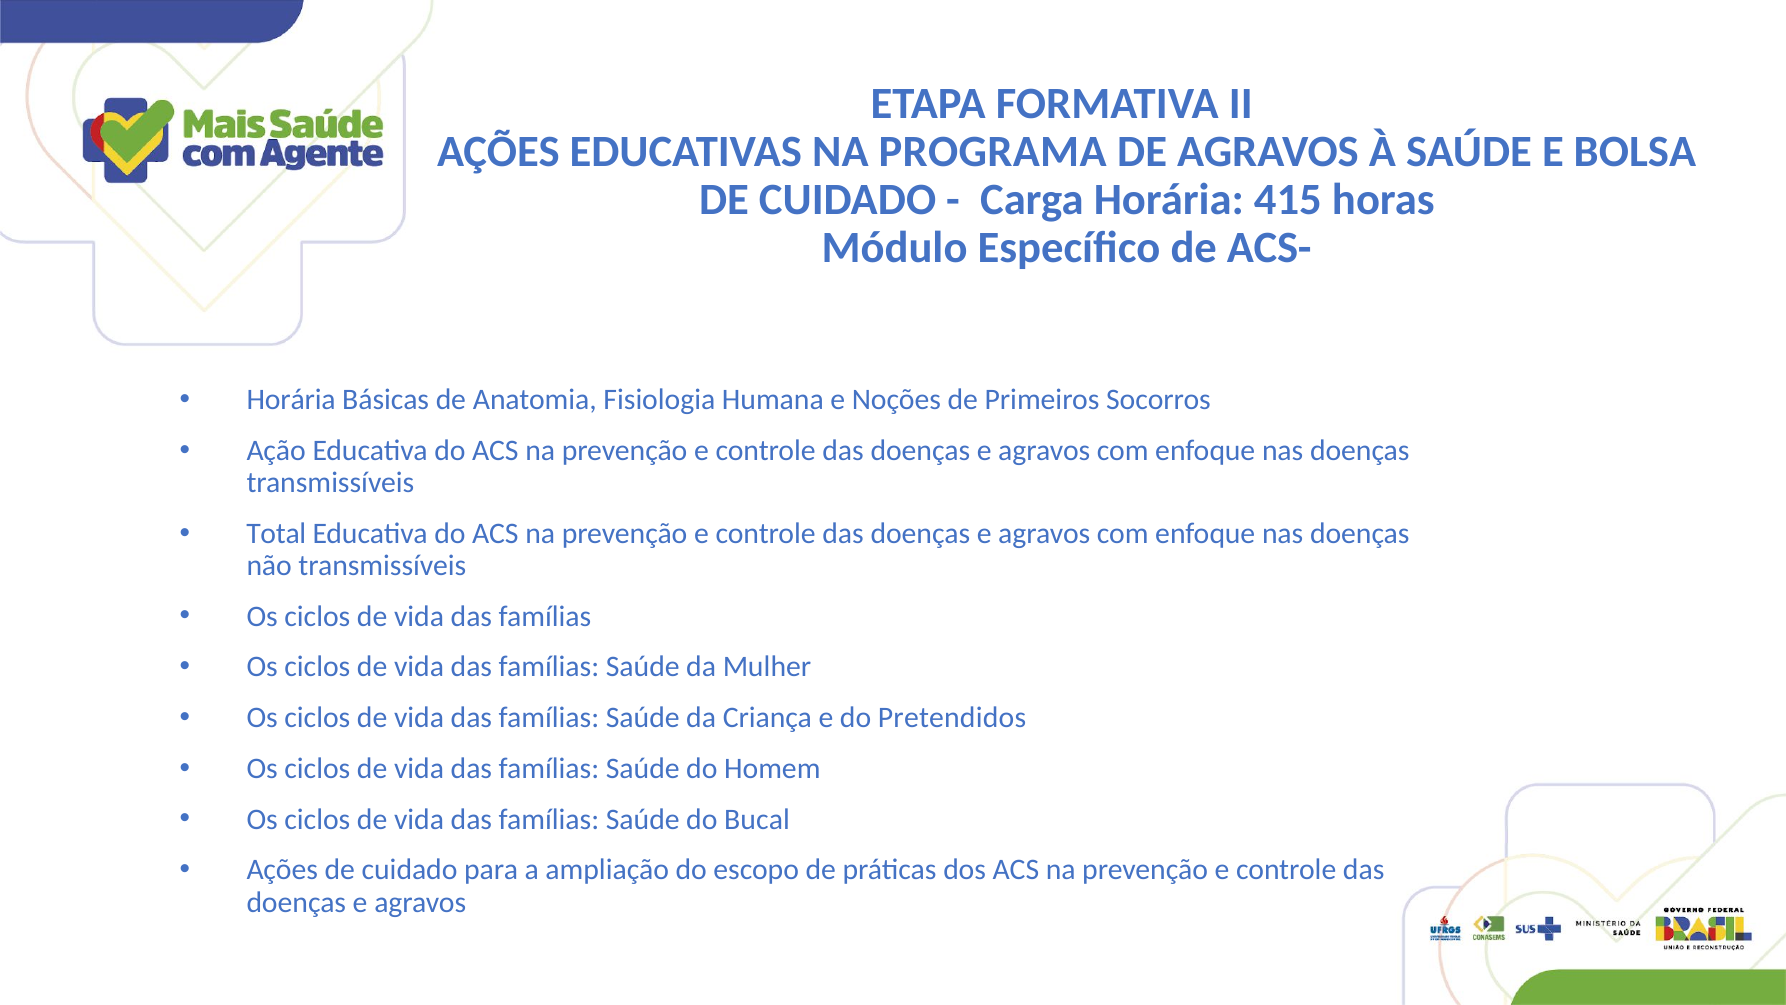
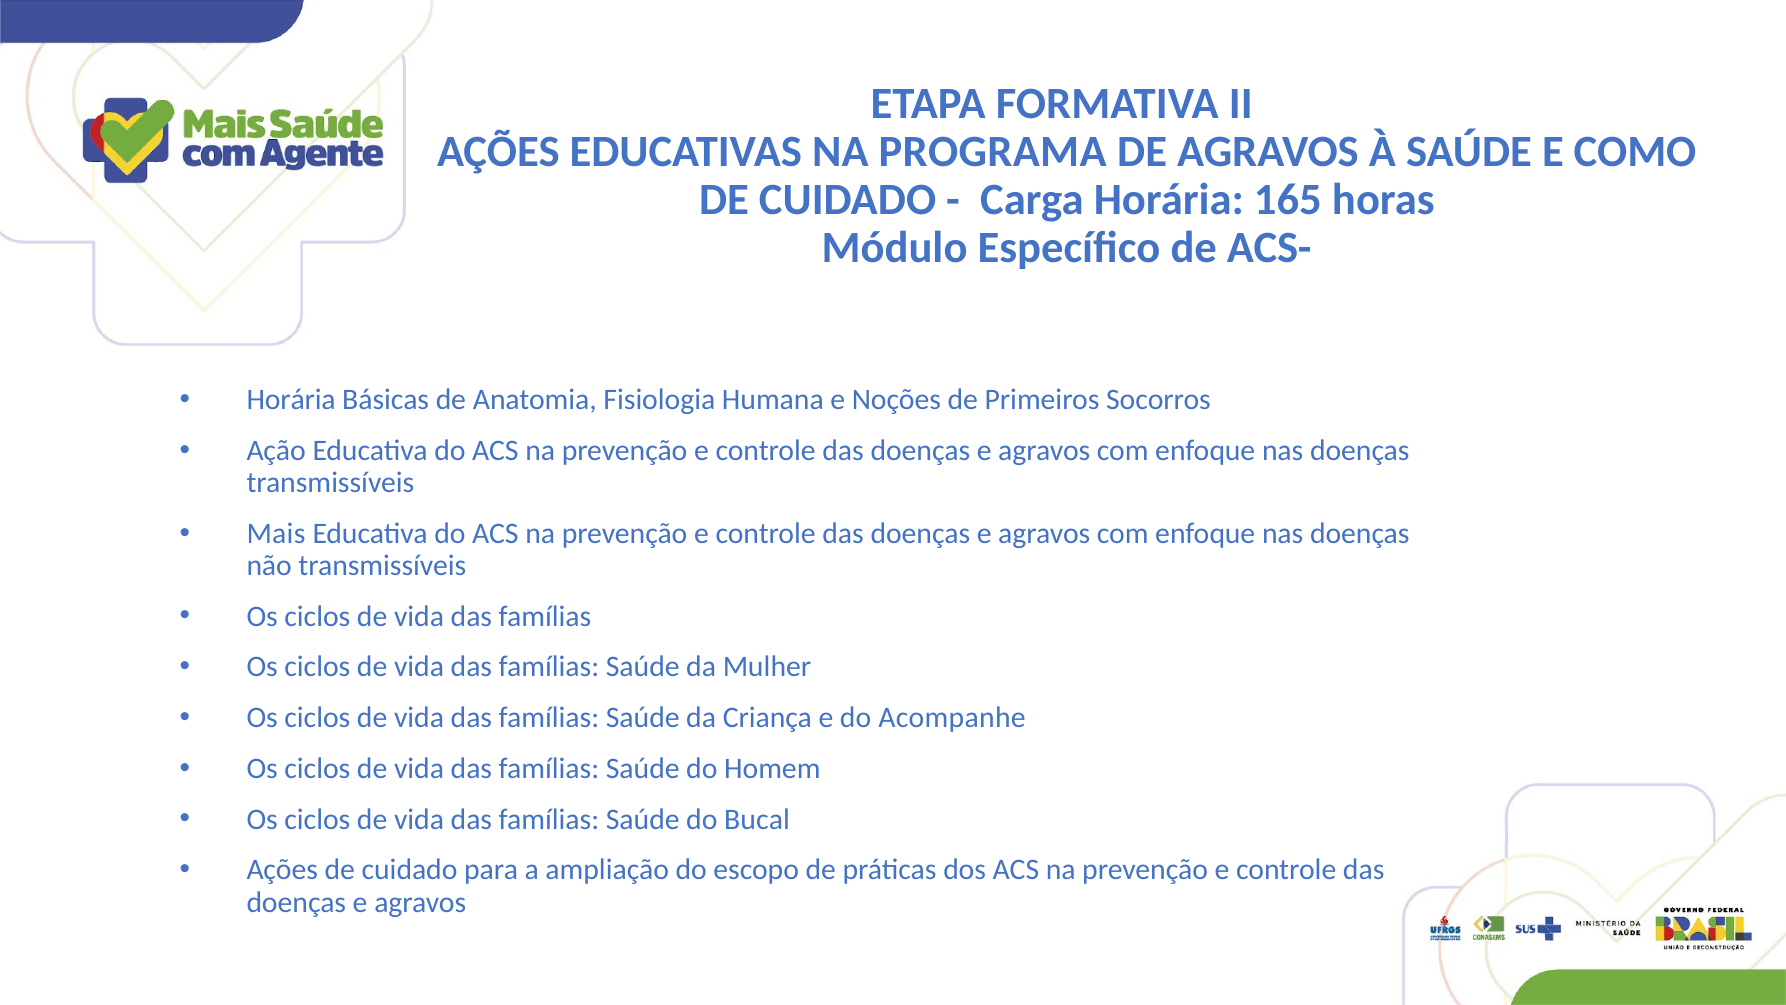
BOLSA: BOLSA -> COMO (1635, 151)
415: 415 -> 165 (1288, 200)
Total: Total -> Mais (276, 533)
Pretendidos: Pretendidos -> Acompanhe (952, 718)
